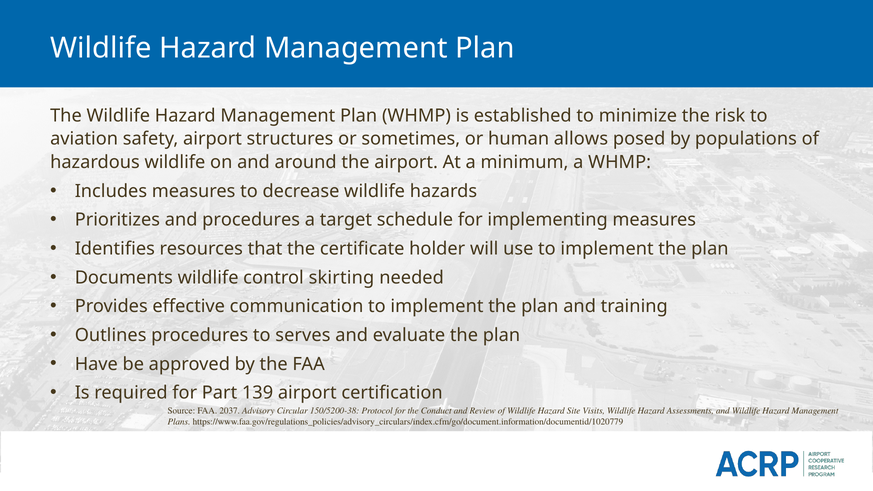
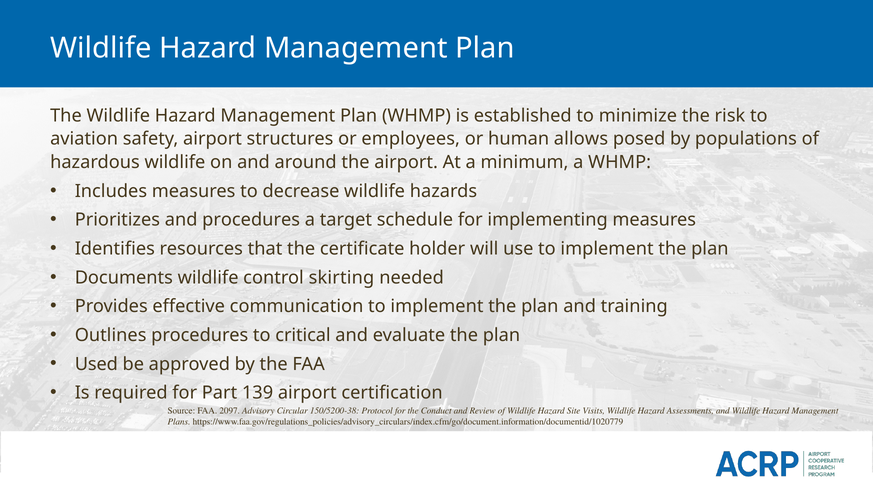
sometimes: sometimes -> employees (411, 139)
serves: serves -> critical (303, 335)
Have: Have -> Used (96, 364)
2037: 2037 -> 2097 (230, 411)
